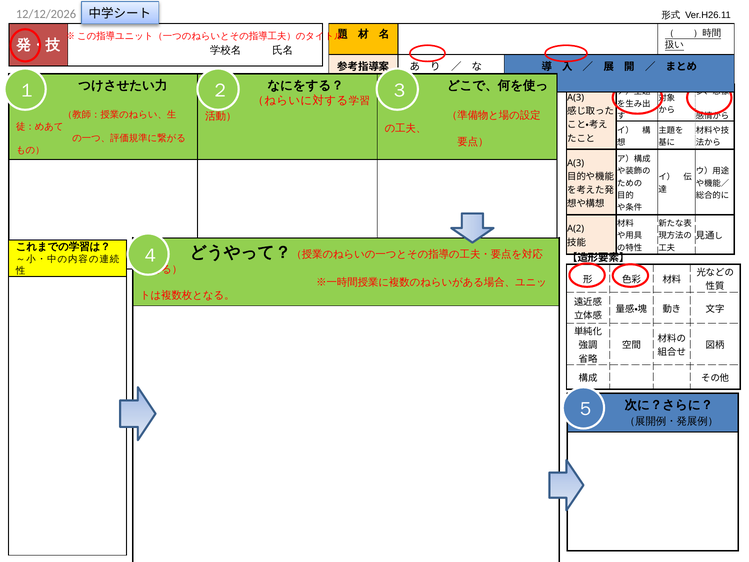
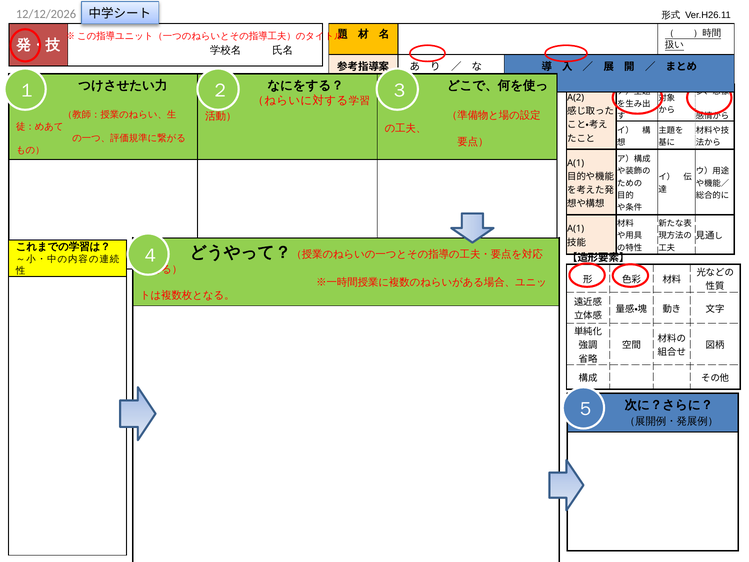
A(3: A(3 -> A(2 (576, 98)
A(3: A(3 -> A(1 (576, 163)
A(2: A(2 -> A(1 (576, 229)
